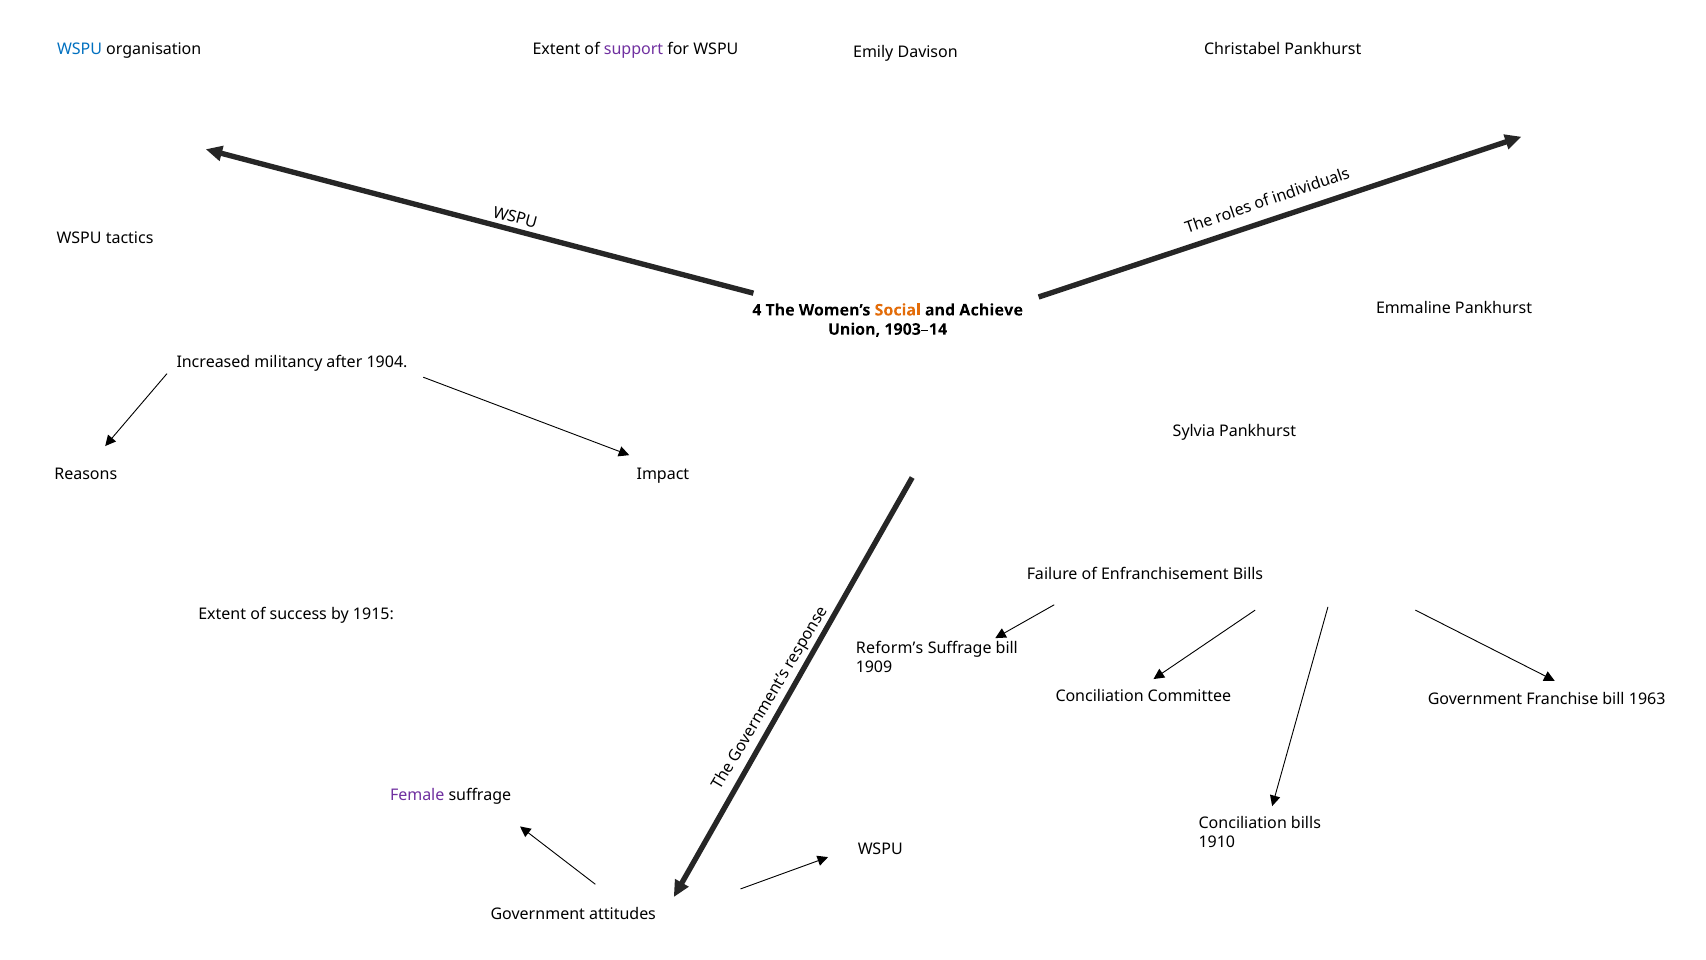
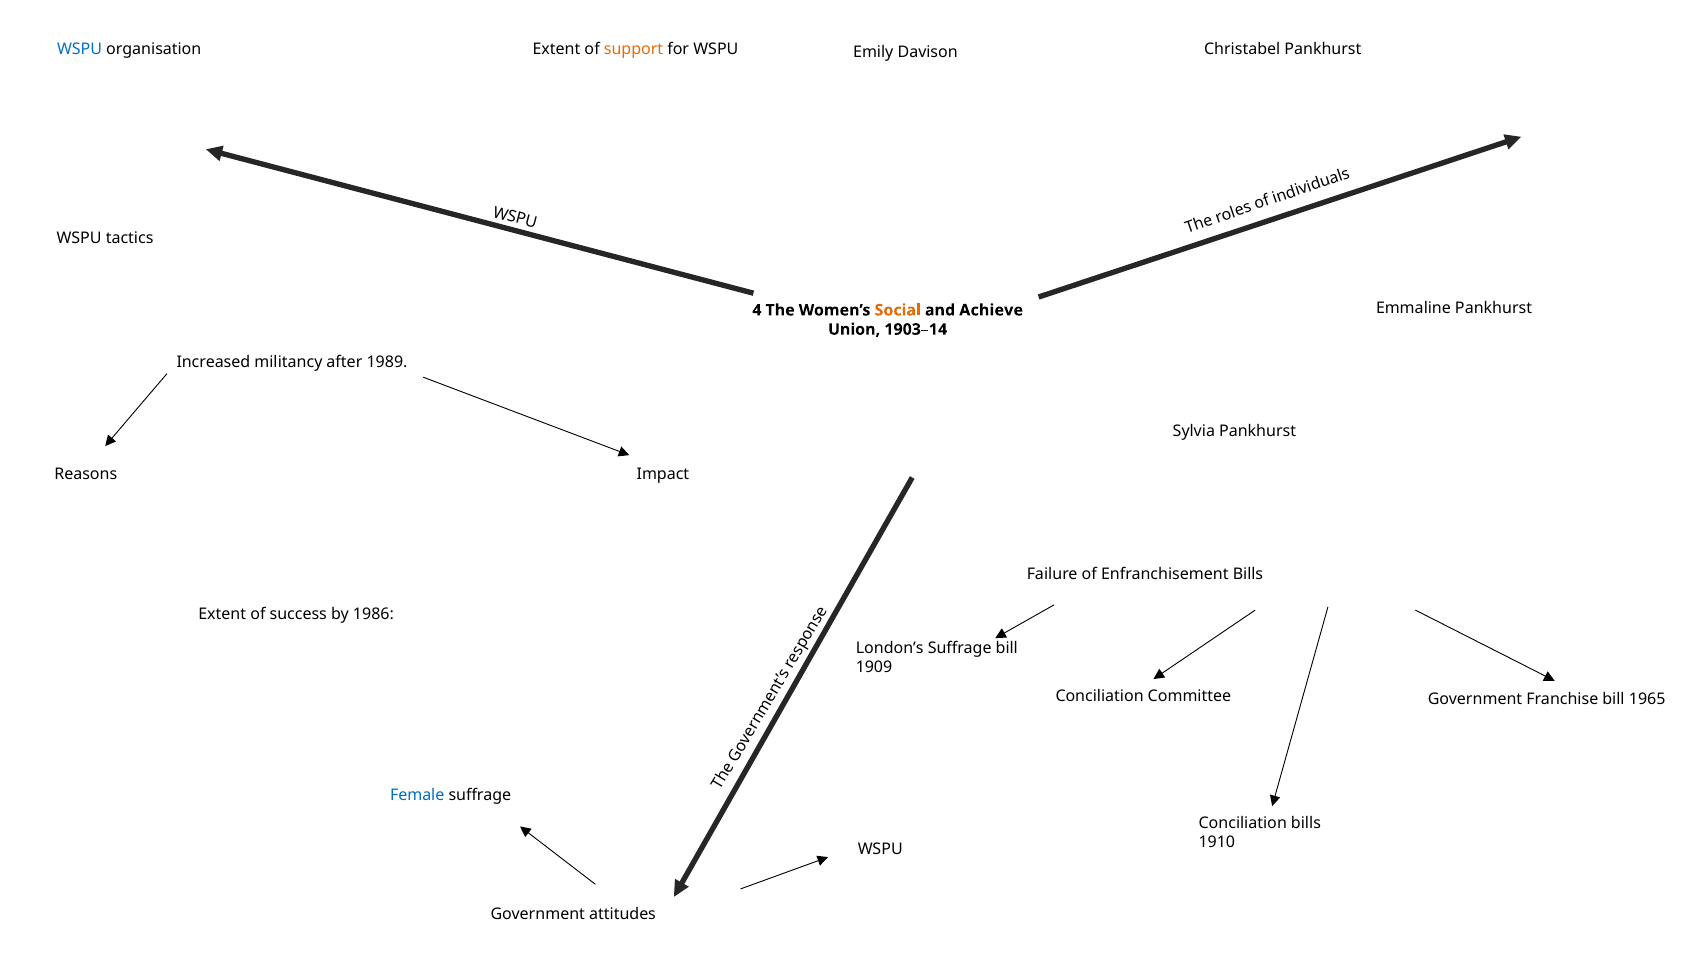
support colour: purple -> orange (634, 49)
1904: 1904 -> 1989 (387, 362)
1915: 1915 -> 1986 (373, 614)
Reform’s: Reform’s -> London’s (890, 648)
1963: 1963 -> 1965 (1647, 699)
Female colour: purple -> blue (417, 795)
